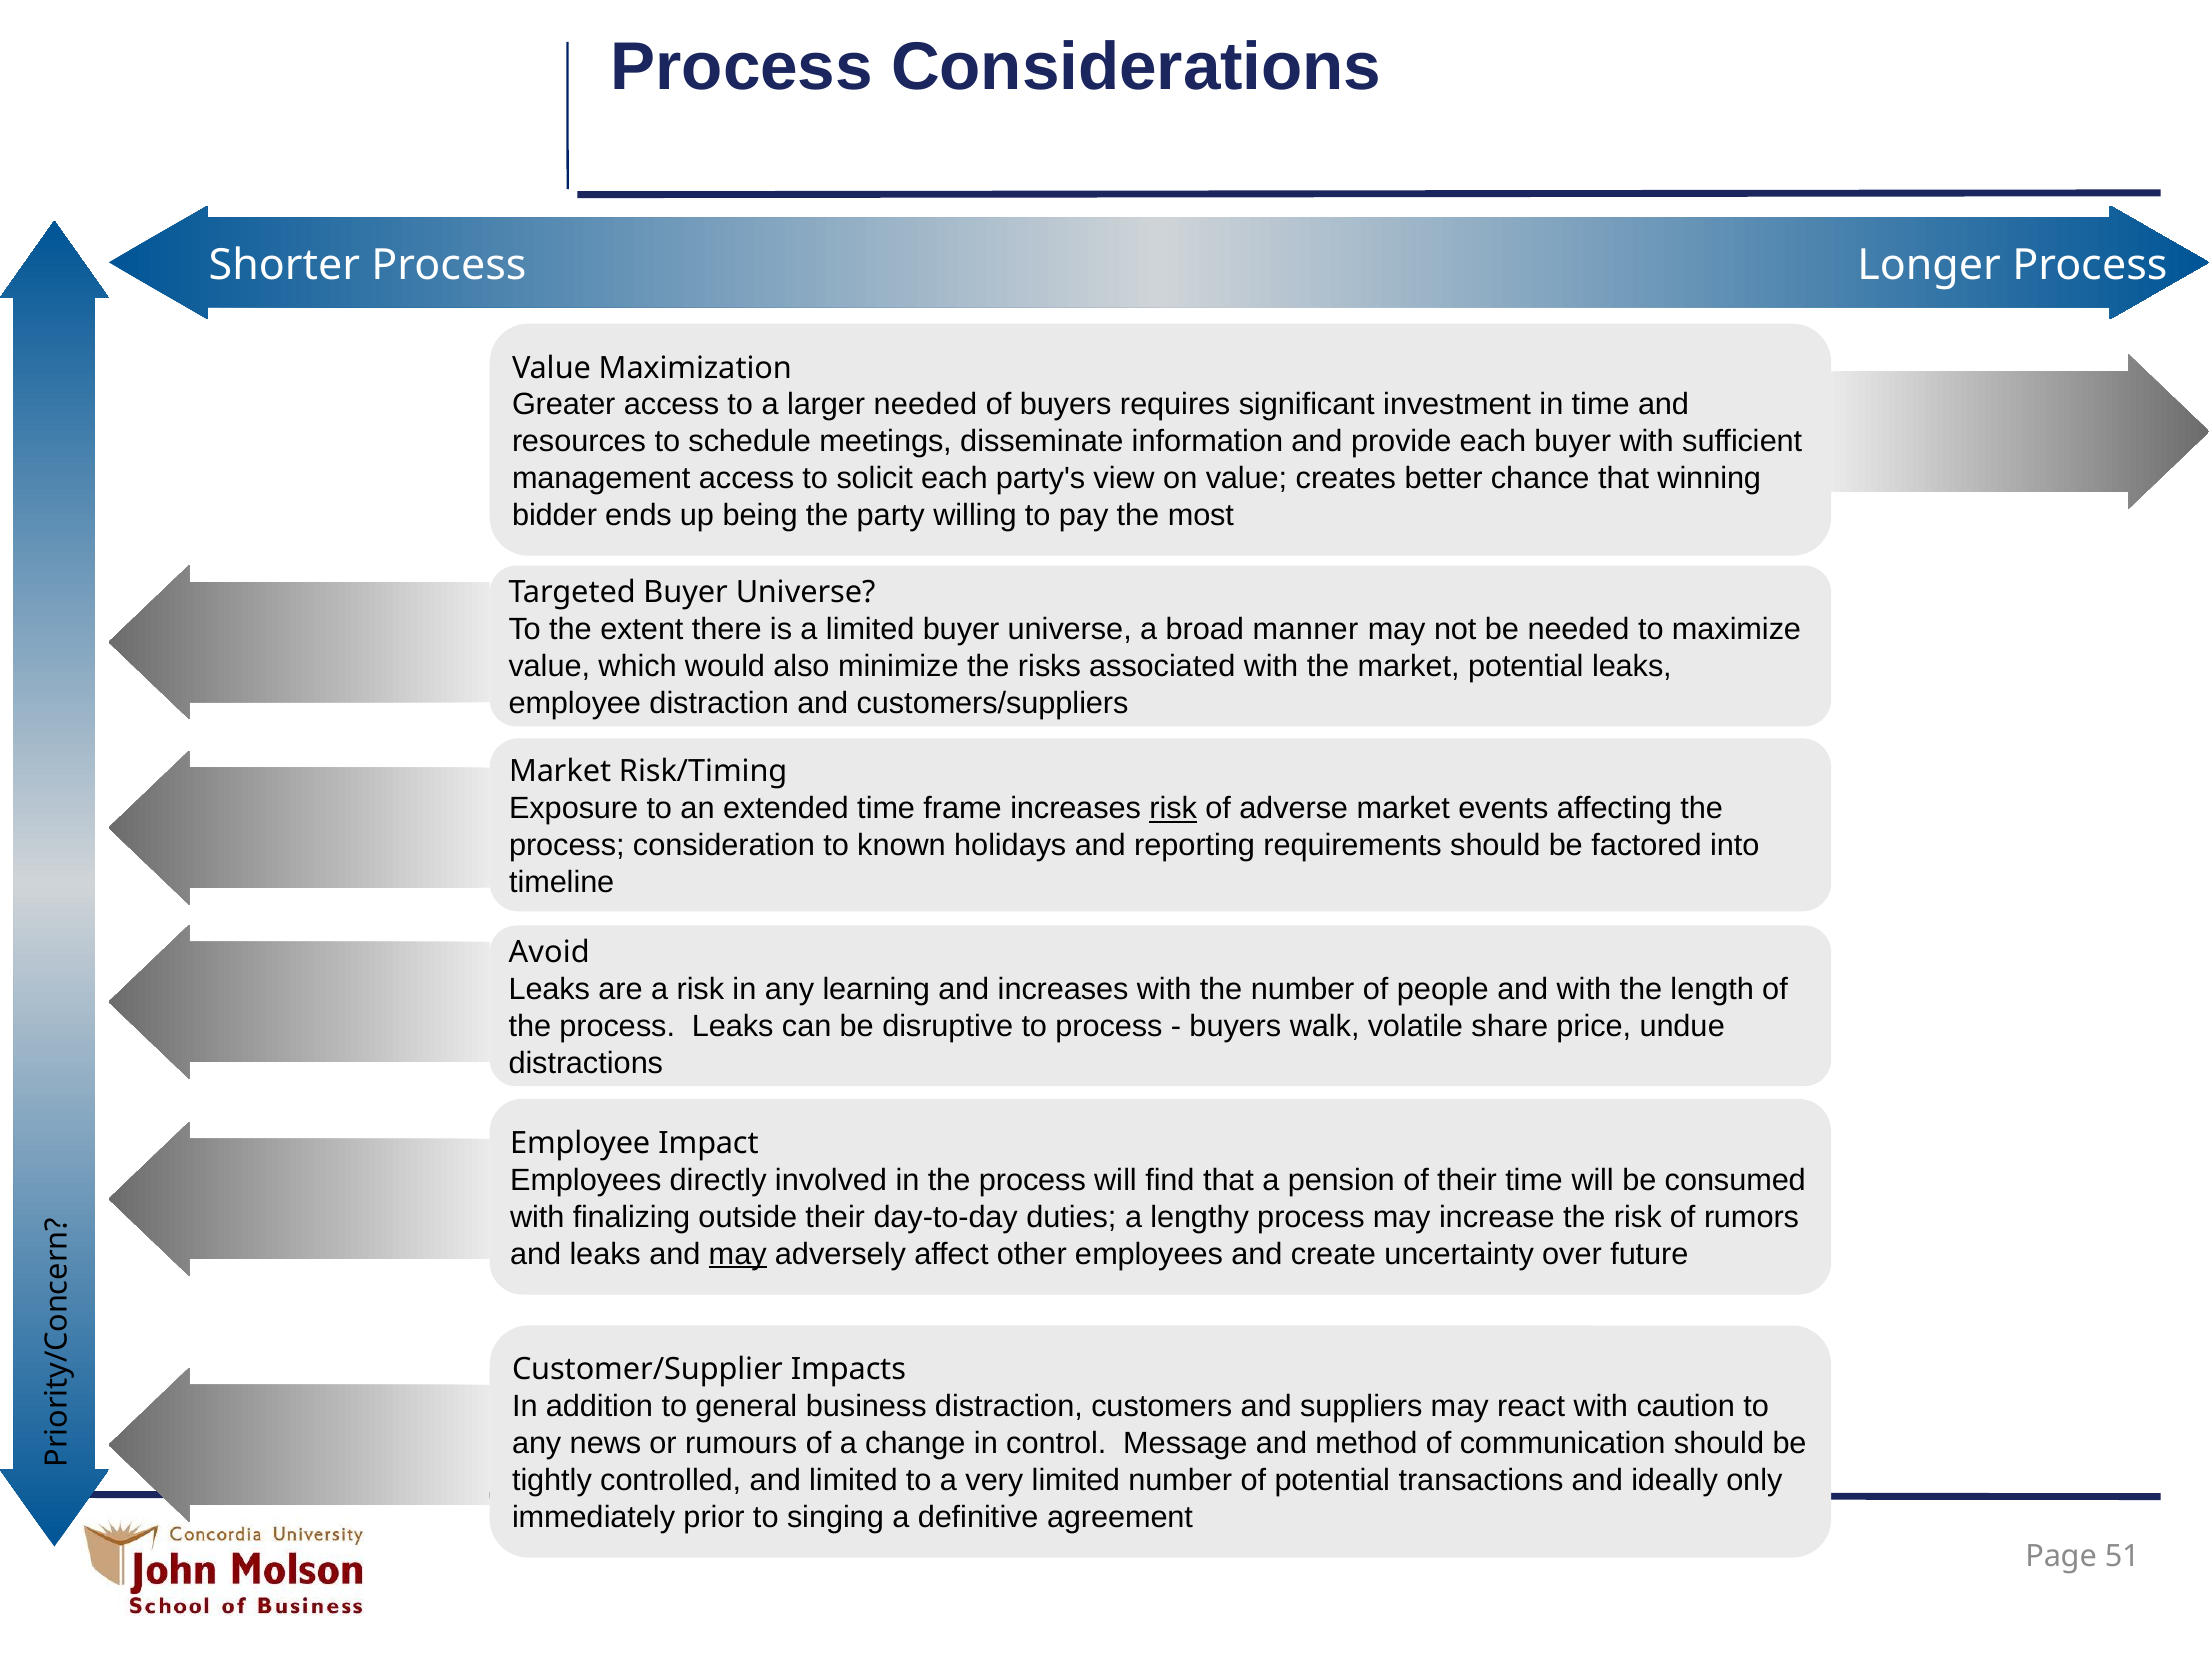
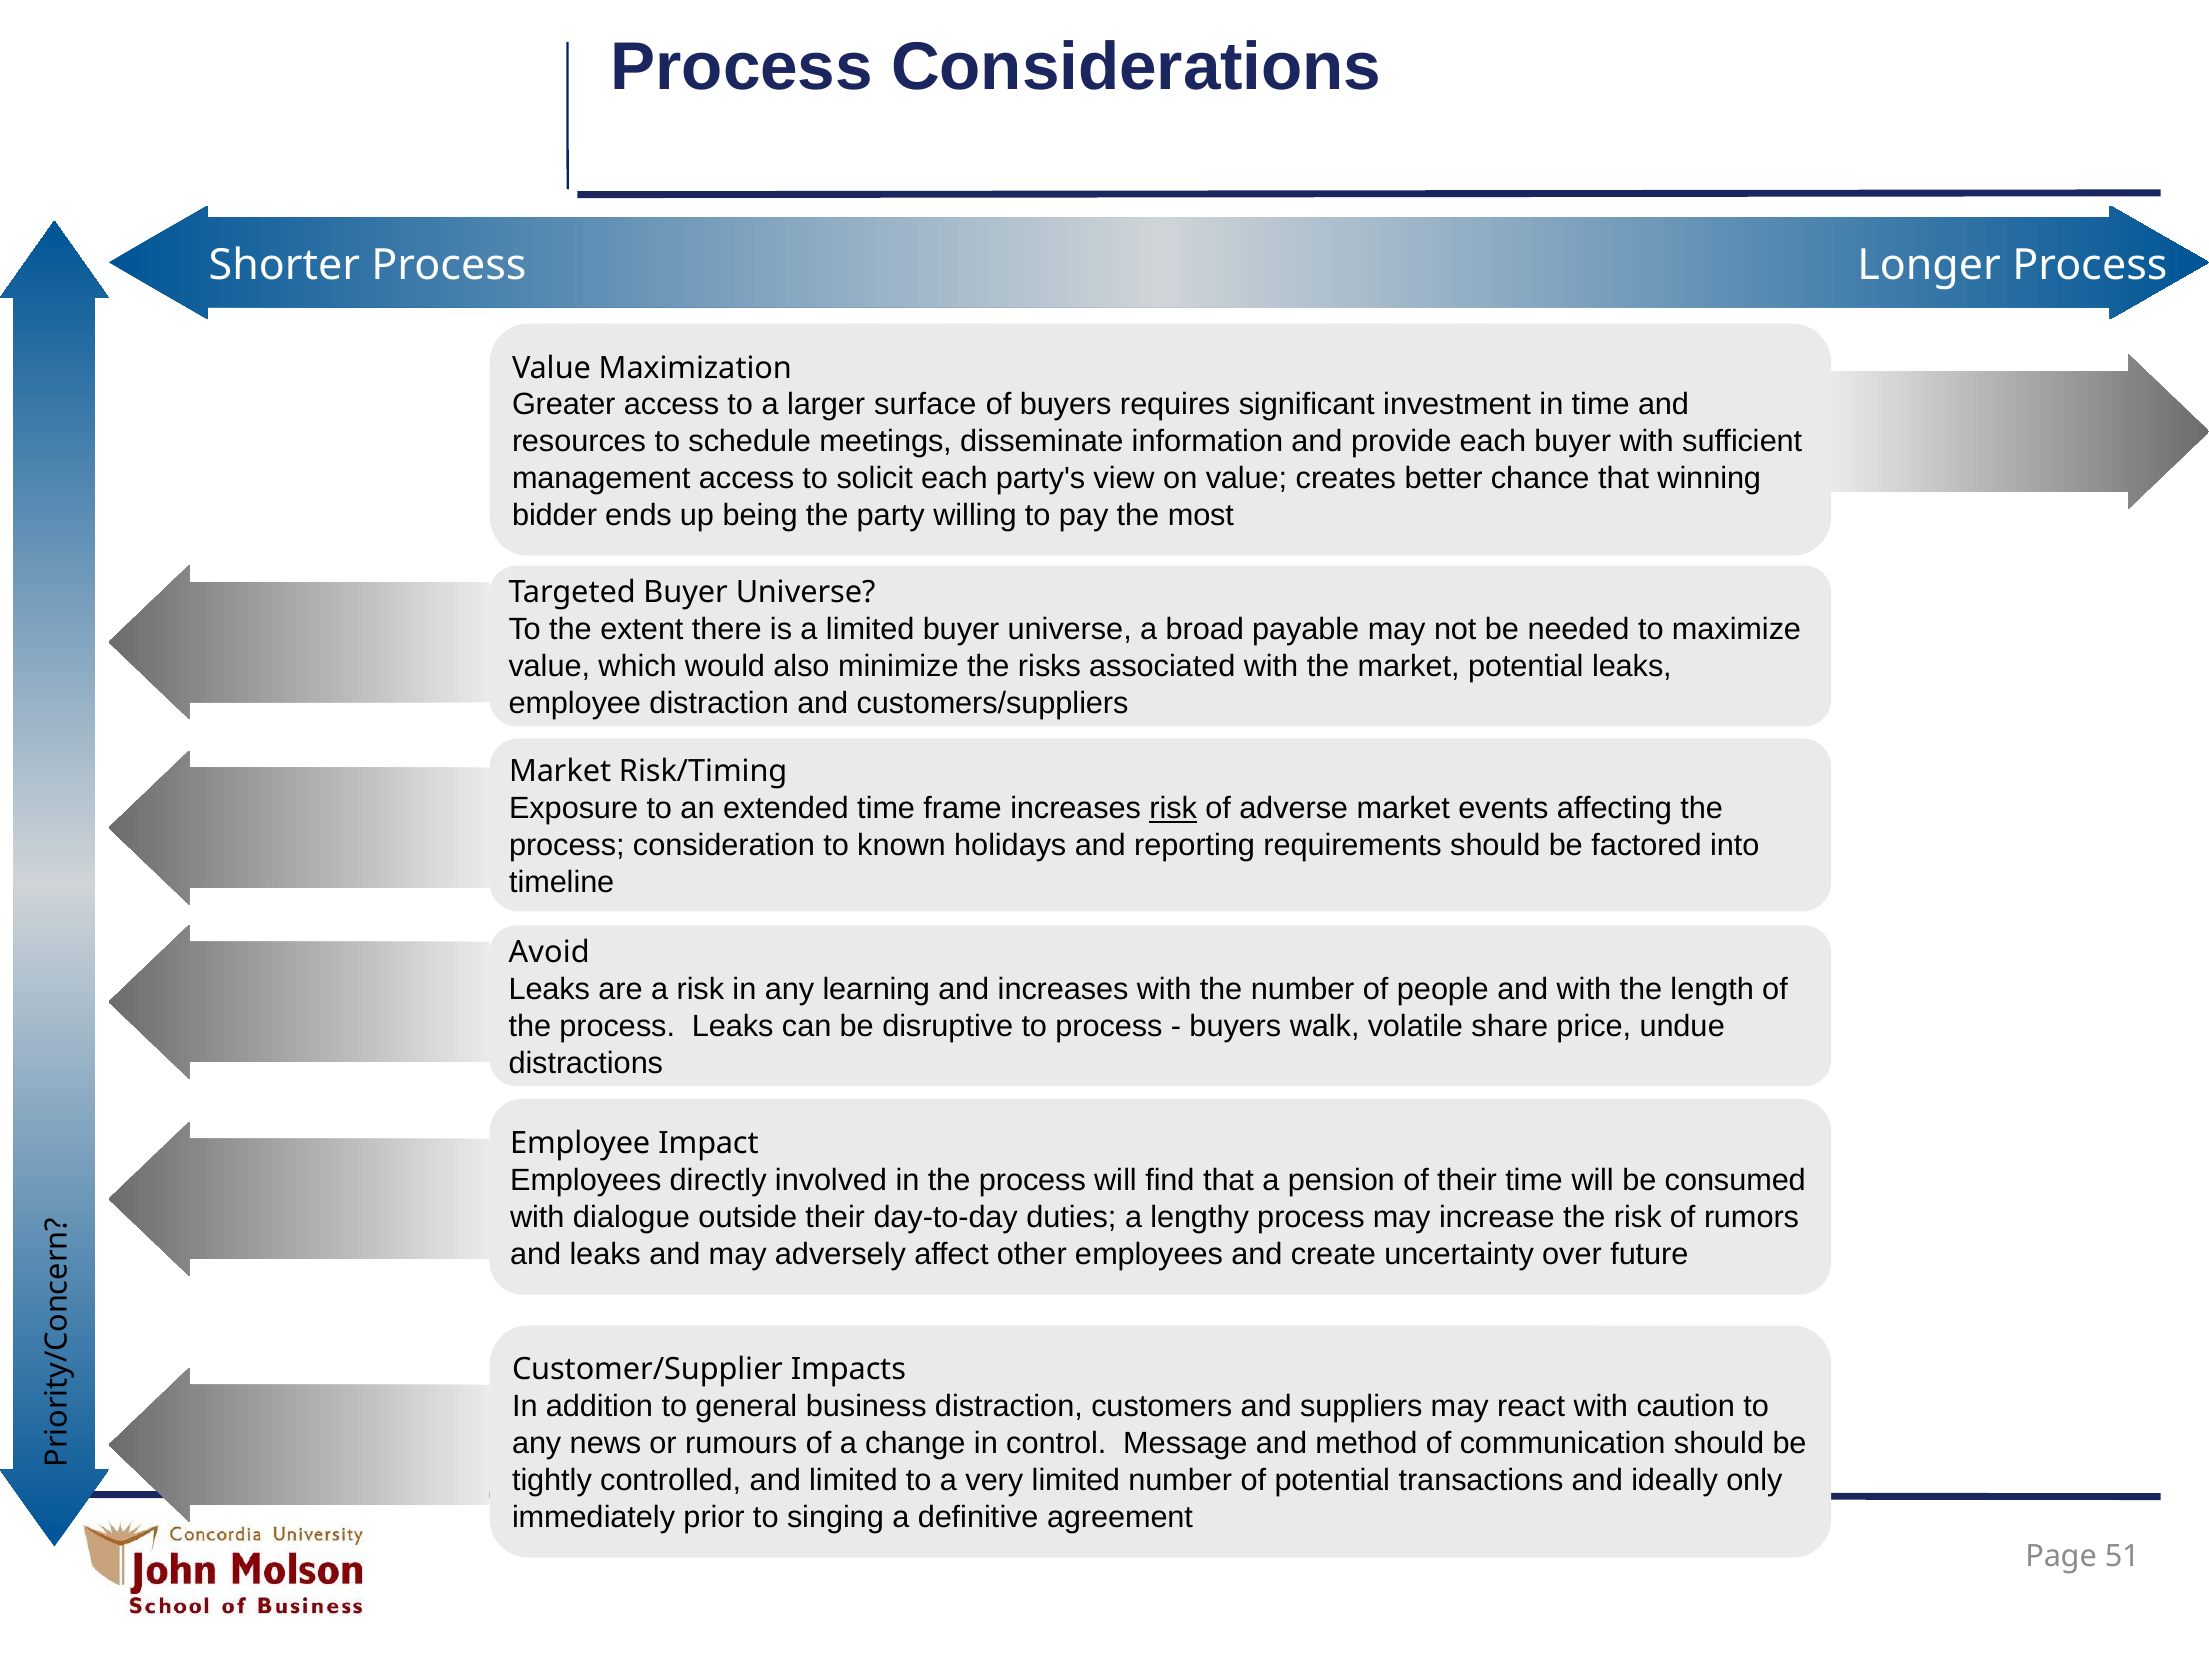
larger needed: needed -> surface (925, 405)
manner: manner -> payable (1306, 630)
finalizing: finalizing -> dialogue (631, 1217)
may underline: present -> none (738, 1254)
